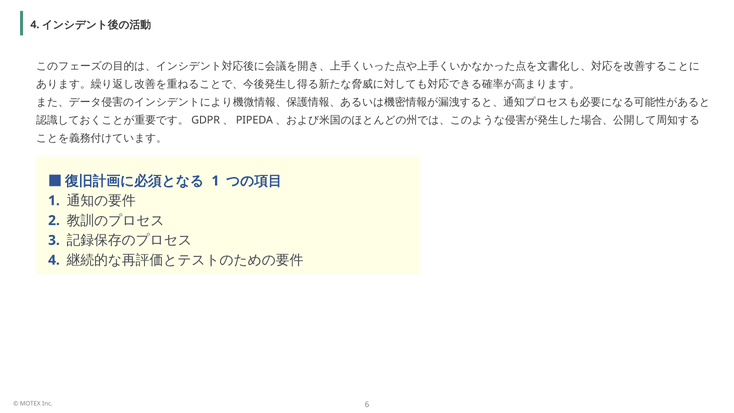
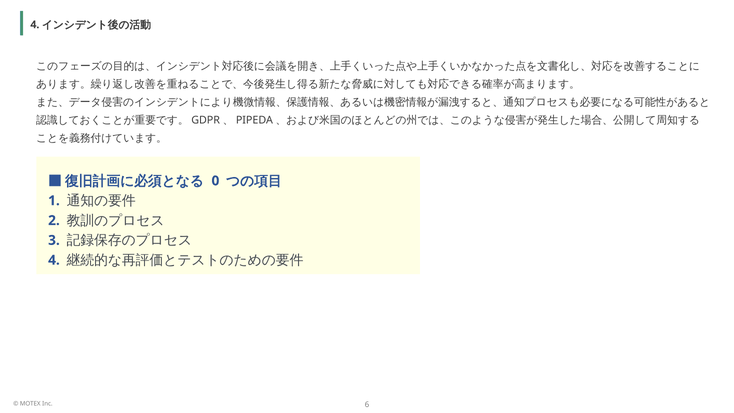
1: 1 -> 0 (215, 181)
